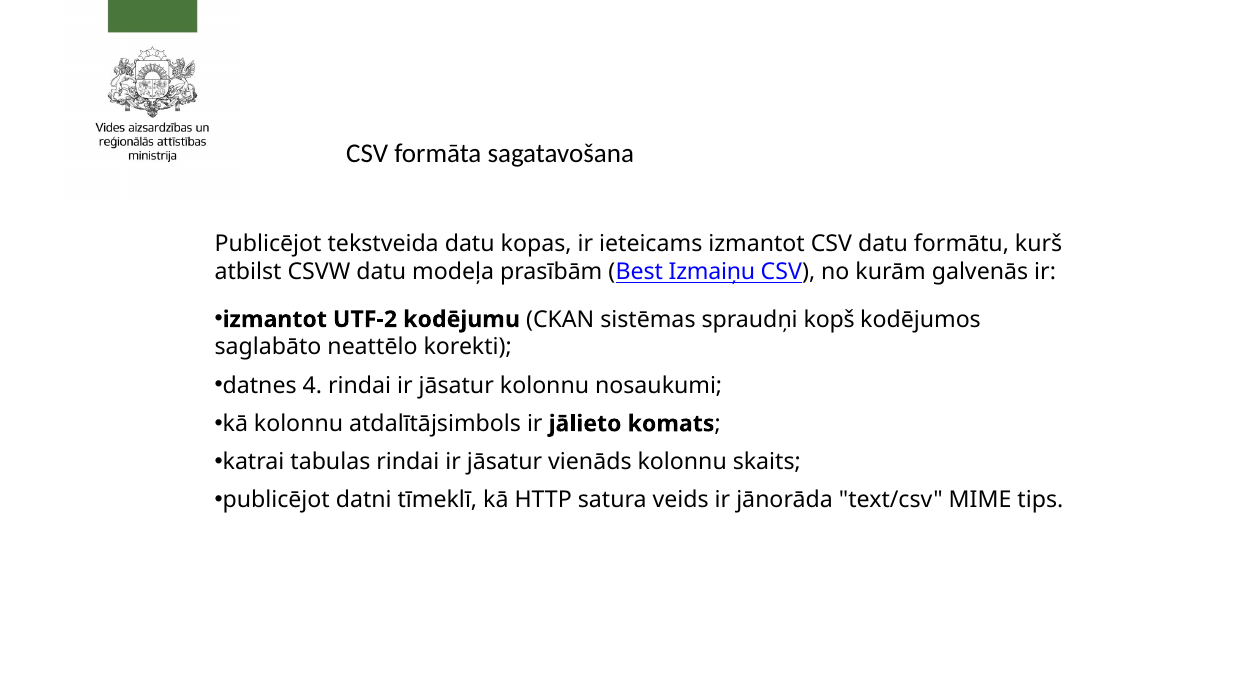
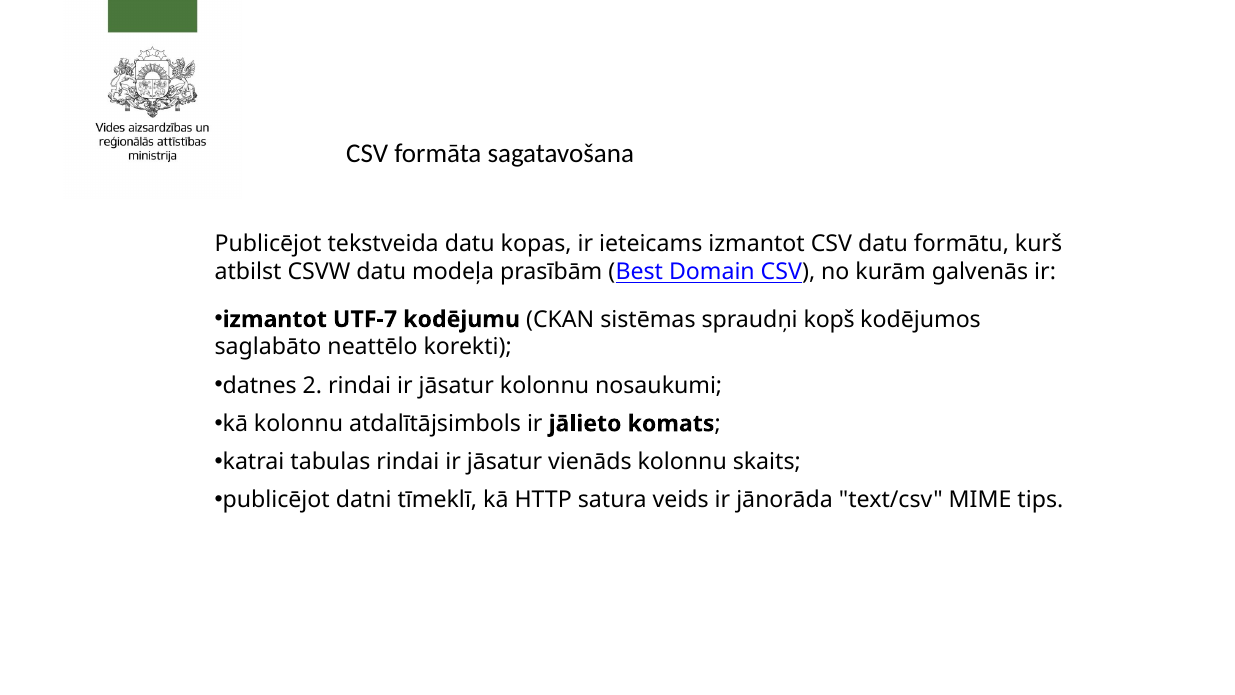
Izmaiņu: Izmaiņu -> Domain (712, 272)
UTF-2: UTF-2 -> UTF-7 (365, 319)
4: 4 -> 2 (312, 385)
